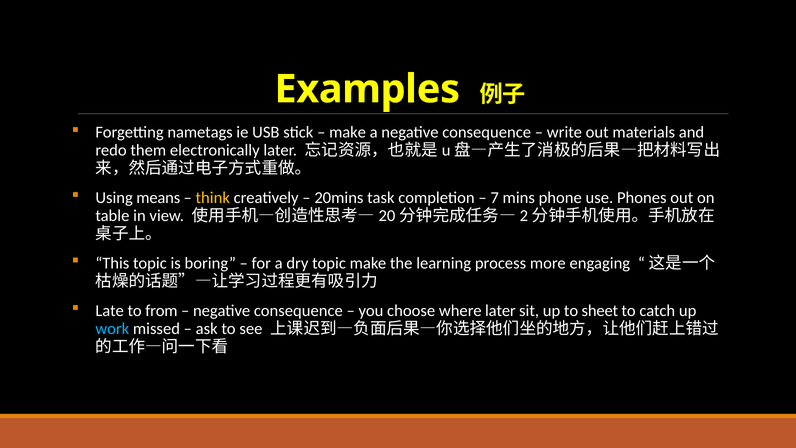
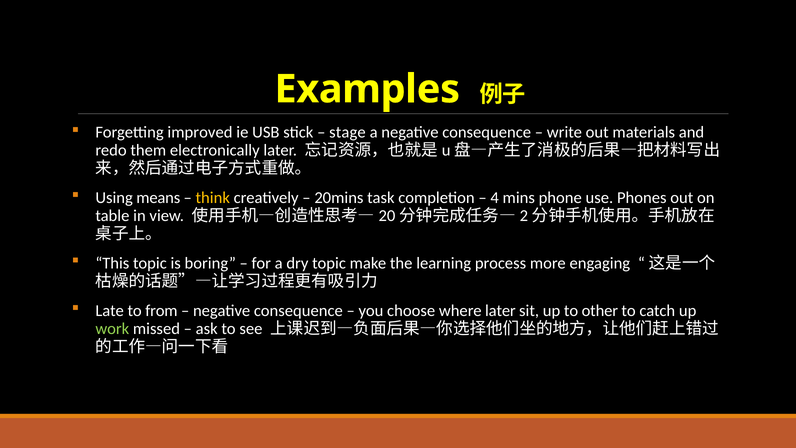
nametags: nametags -> improved (200, 132)
make: make -> stage (347, 132)
7: 7 -> 4 (495, 198)
sheet: sheet -> other (600, 311)
work colour: light blue -> light green (112, 329)
